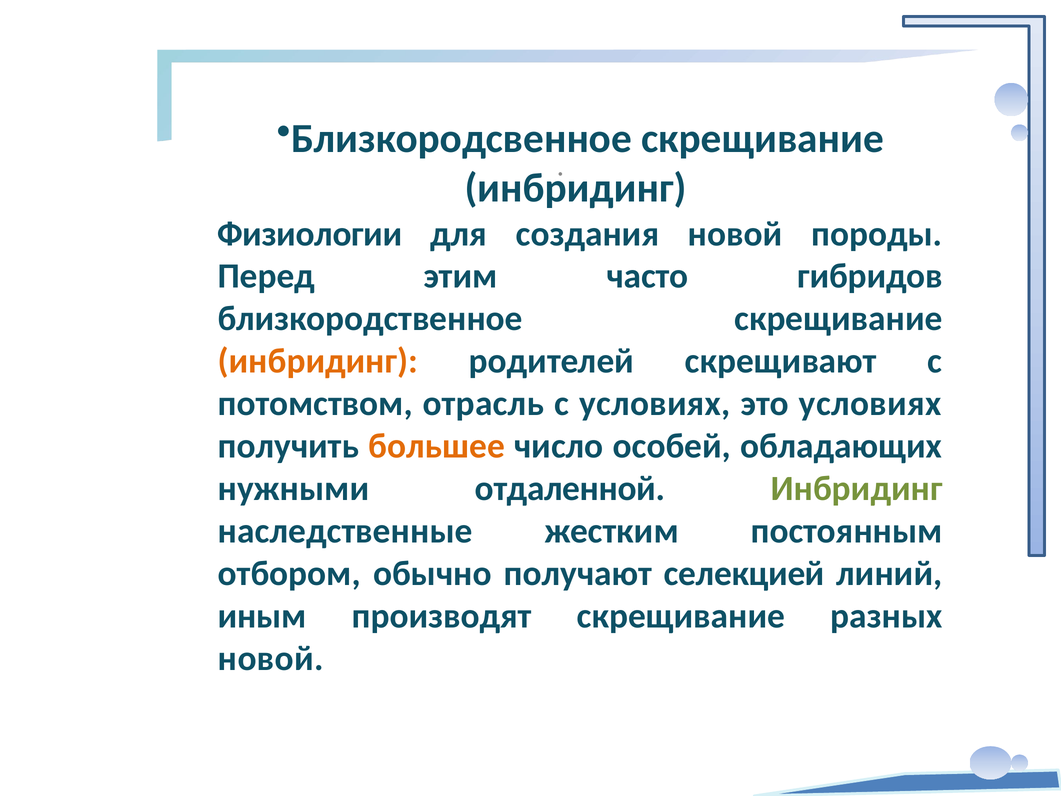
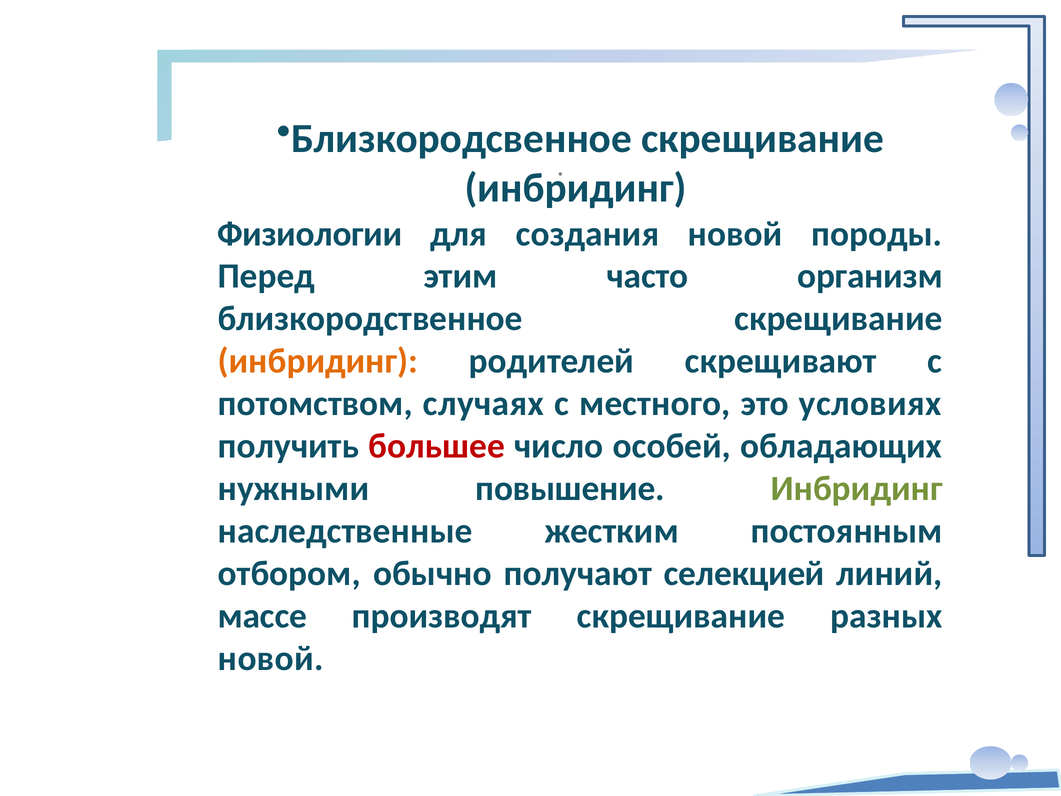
гибридов: гибридов -> организм (870, 276)
отрасль: отрасль -> случаях (483, 404)
с условиях: условиях -> местного (655, 404)
большее colour: orange -> red (437, 446)
отдаленной: отдаленной -> повышение (570, 488)
иным: иным -> массе (262, 616)
